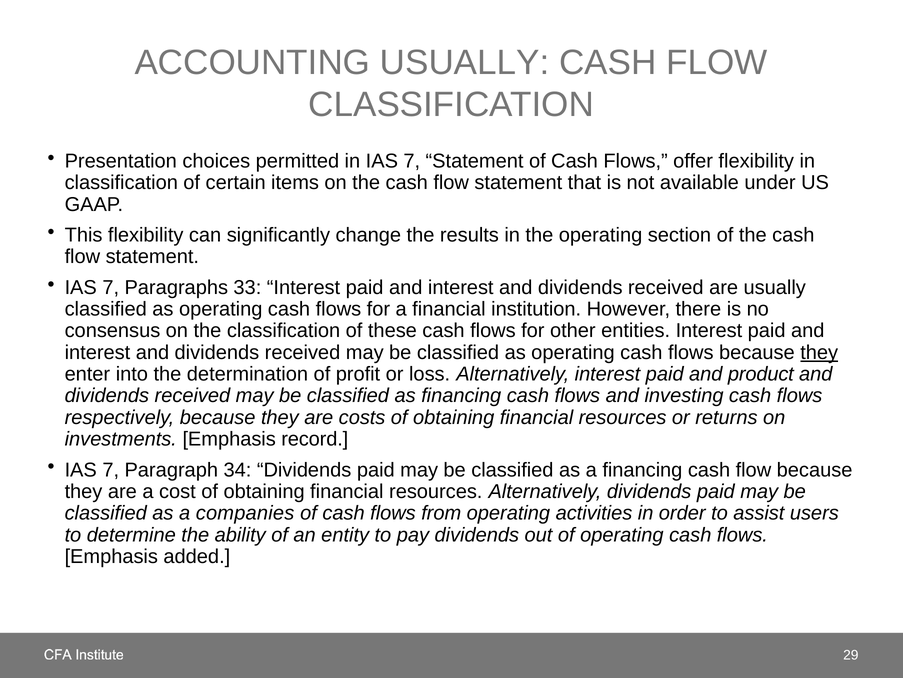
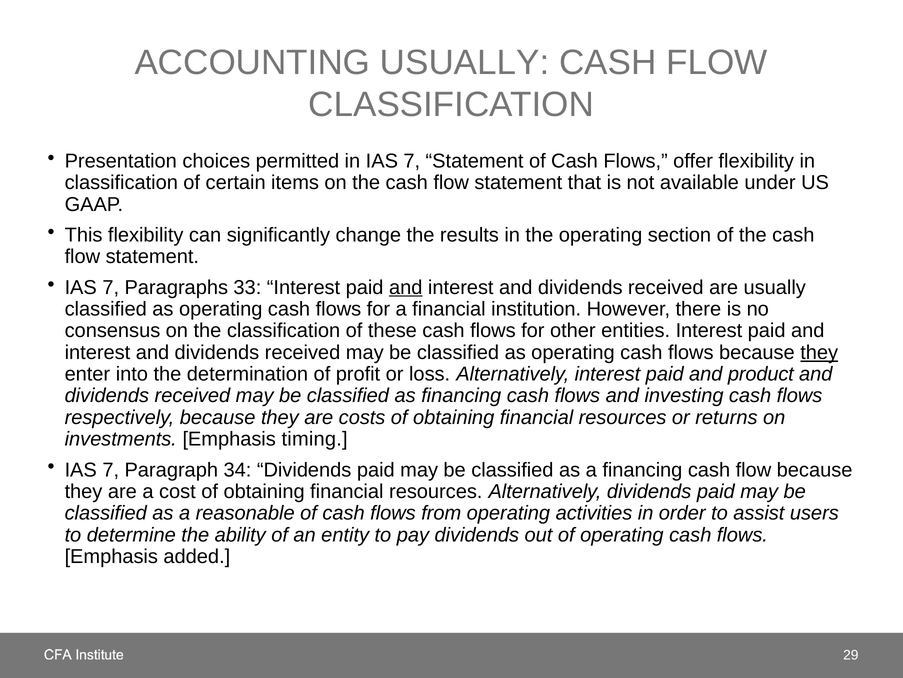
and underline: none -> present (406, 287)
record: record -> timing (315, 439)
companies: companies -> reasonable (245, 513)
